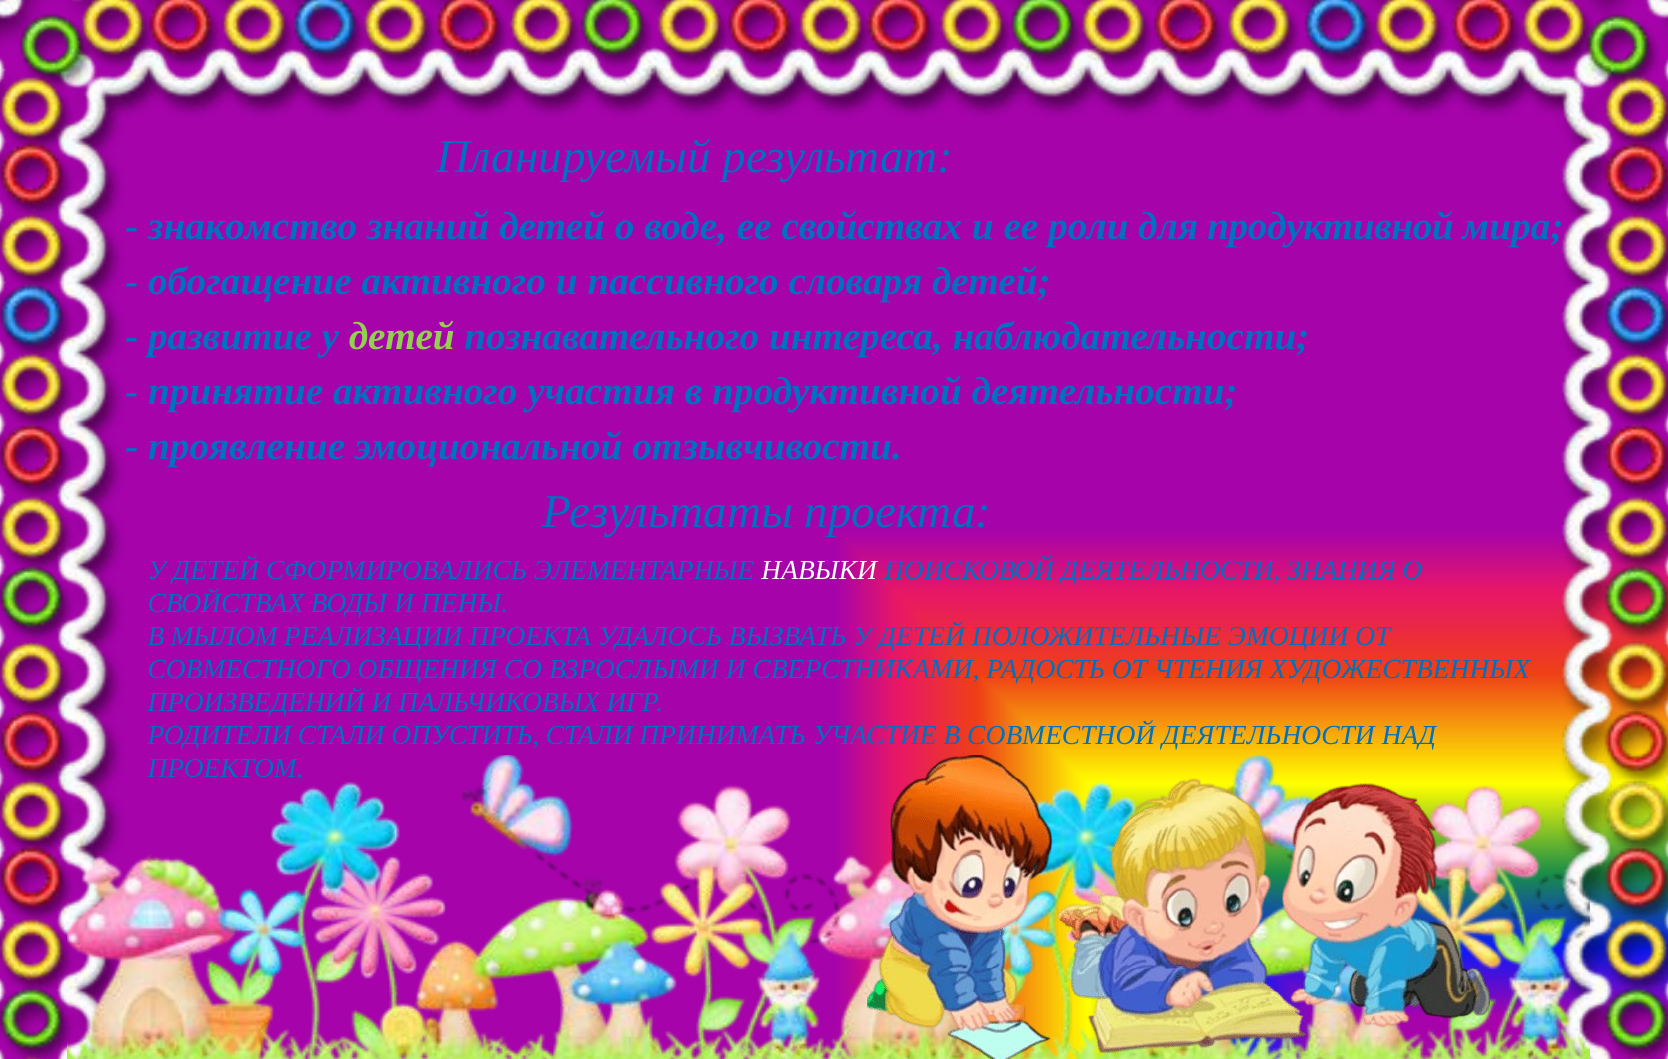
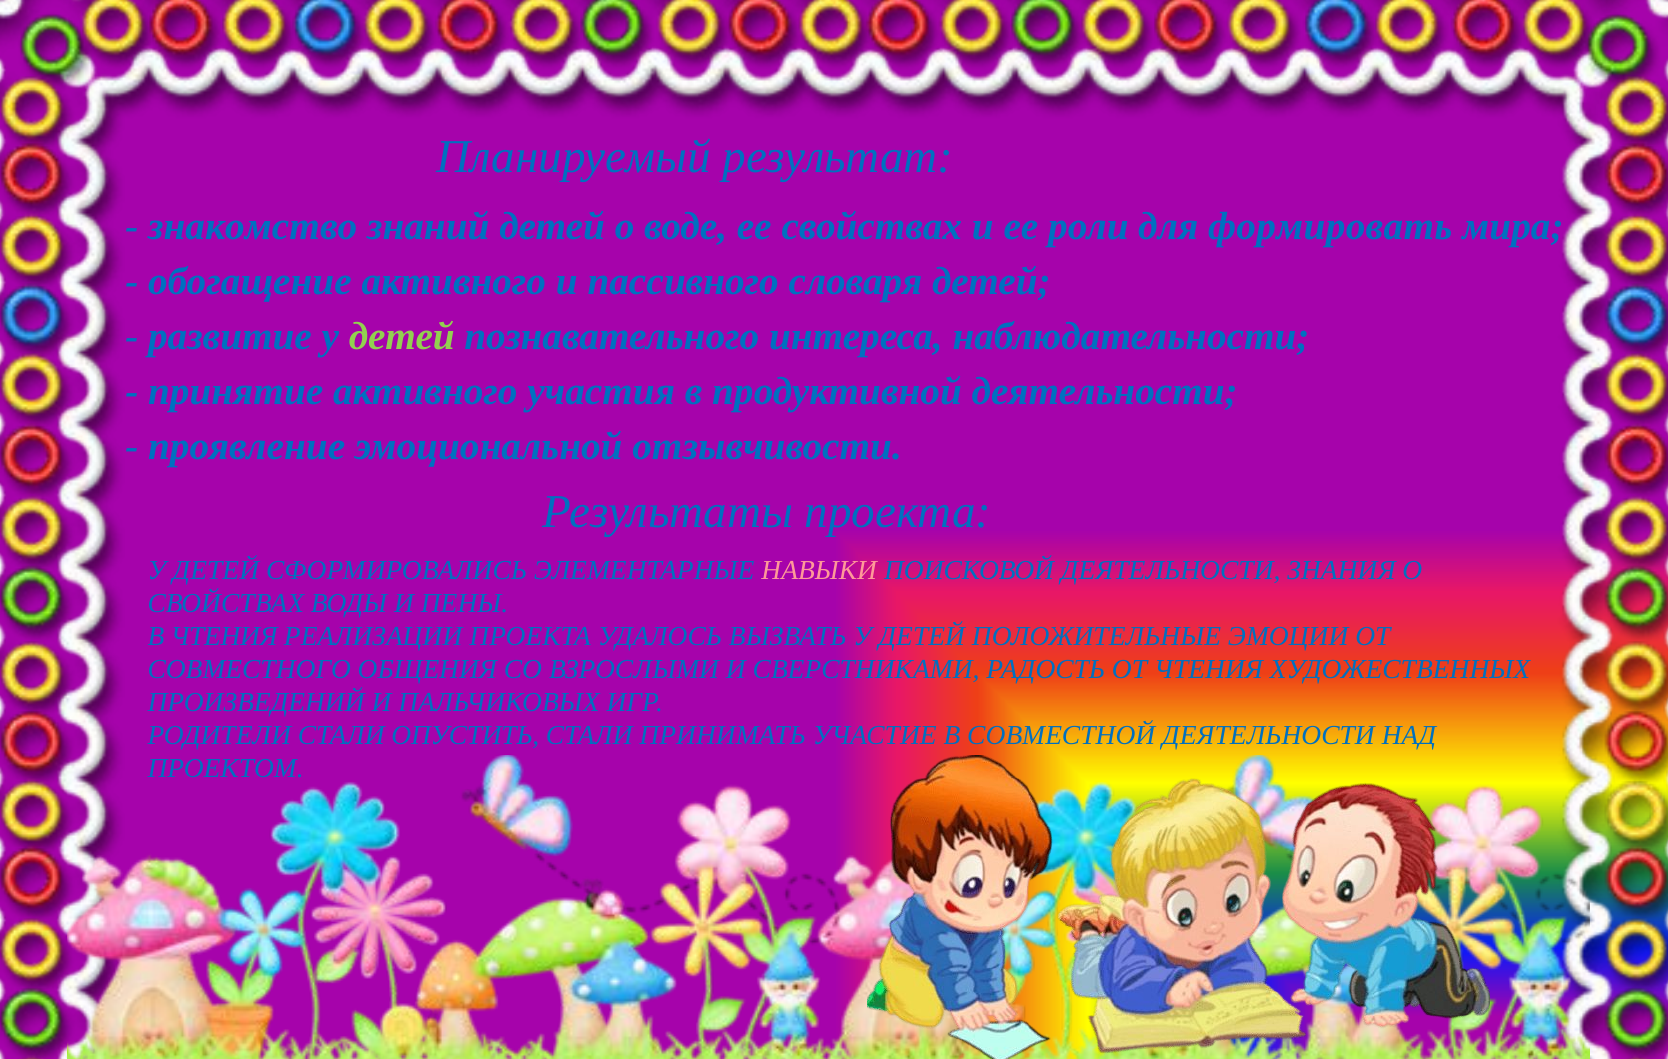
для продуктивной: продуктивной -> формировать (1330, 227)
НАВЫКИ colour: white -> pink (819, 571)
В МЫЛОМ: МЫЛОМ -> ЧТЕНИЯ (224, 637)
